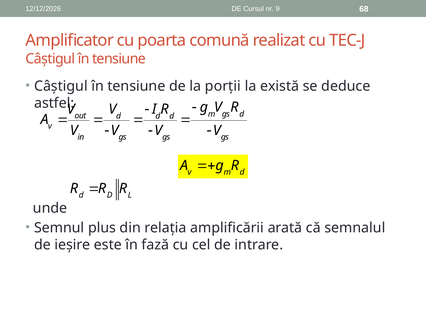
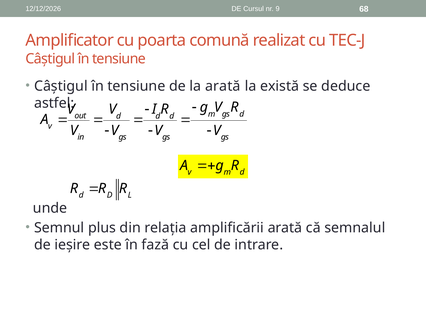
la porții: porții -> arată (223, 86)
